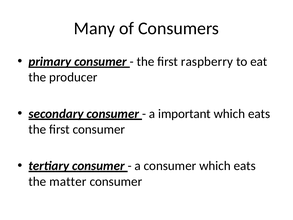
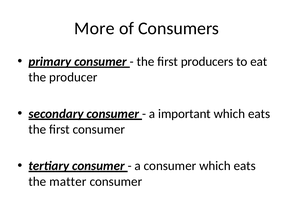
Many: Many -> More (94, 28)
raspberry: raspberry -> producers (207, 61)
